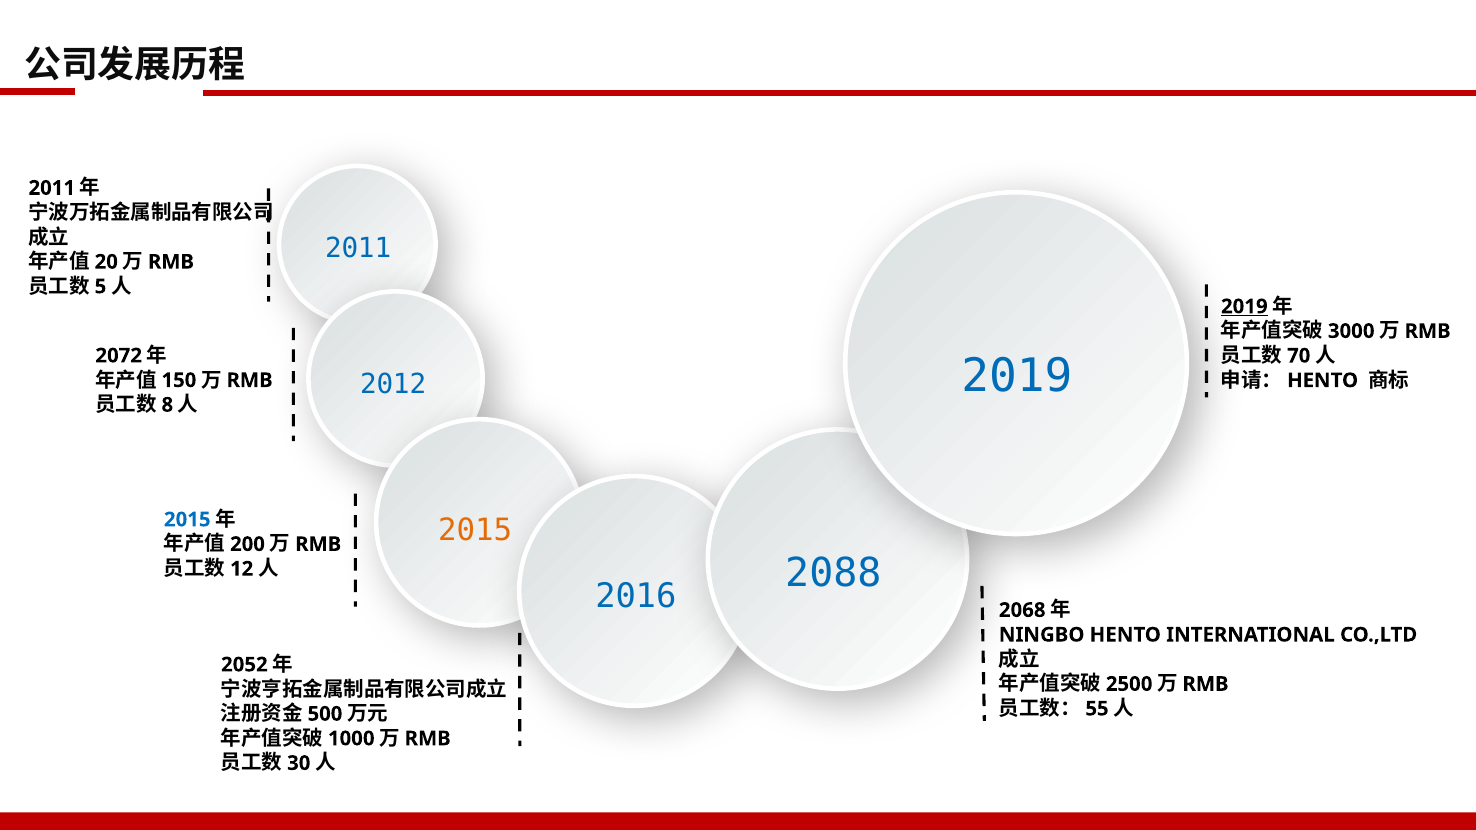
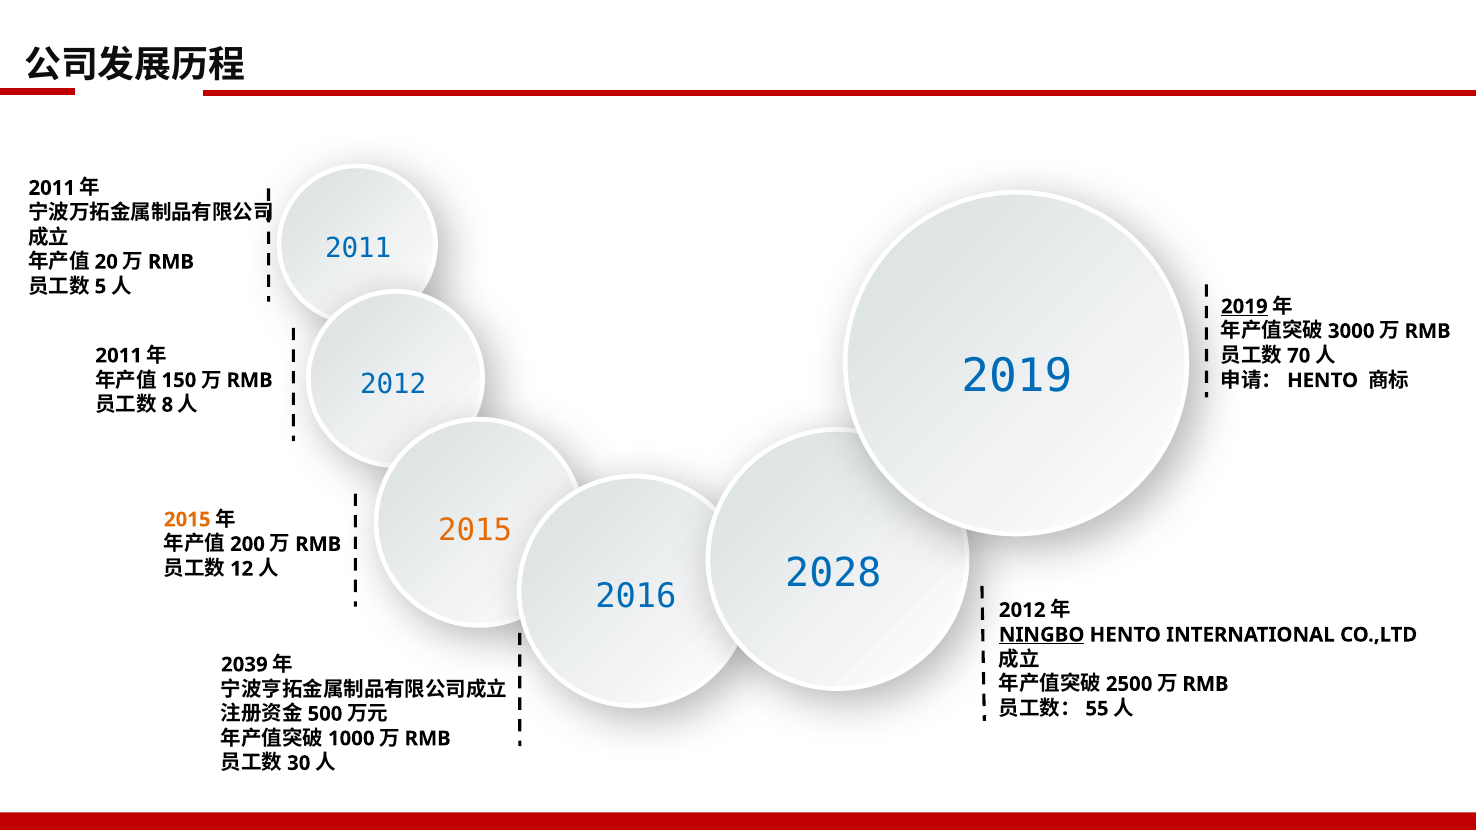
2072: 2072 -> 2011 (119, 356)
2015 colour: blue -> orange (187, 520)
2088: 2088 -> 2028 (833, 573)
2068: 2068 -> 2012 (1022, 610)
NINGBO underline: none -> present (1042, 635)
2052: 2052 -> 2039 (244, 665)
